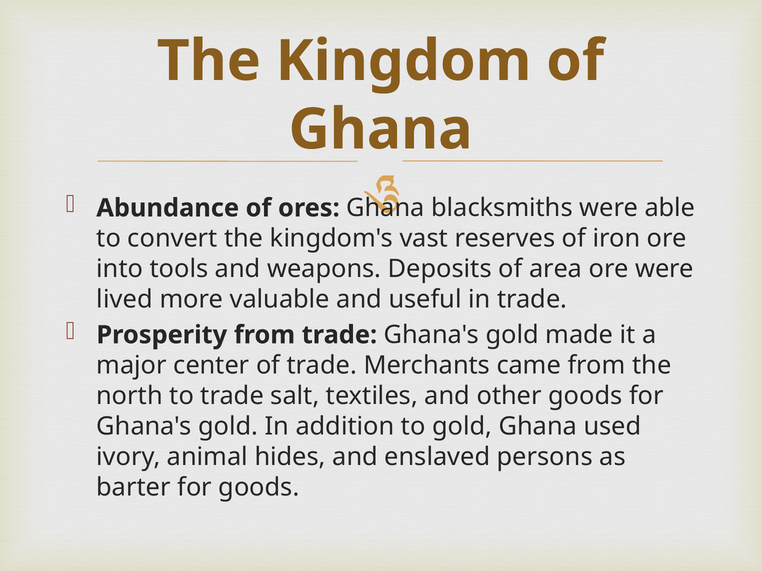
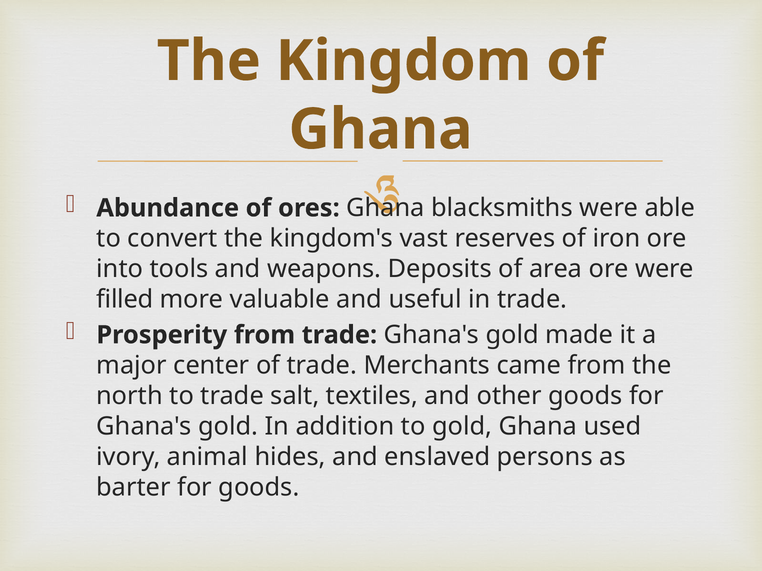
lived: lived -> filled (125, 300)
